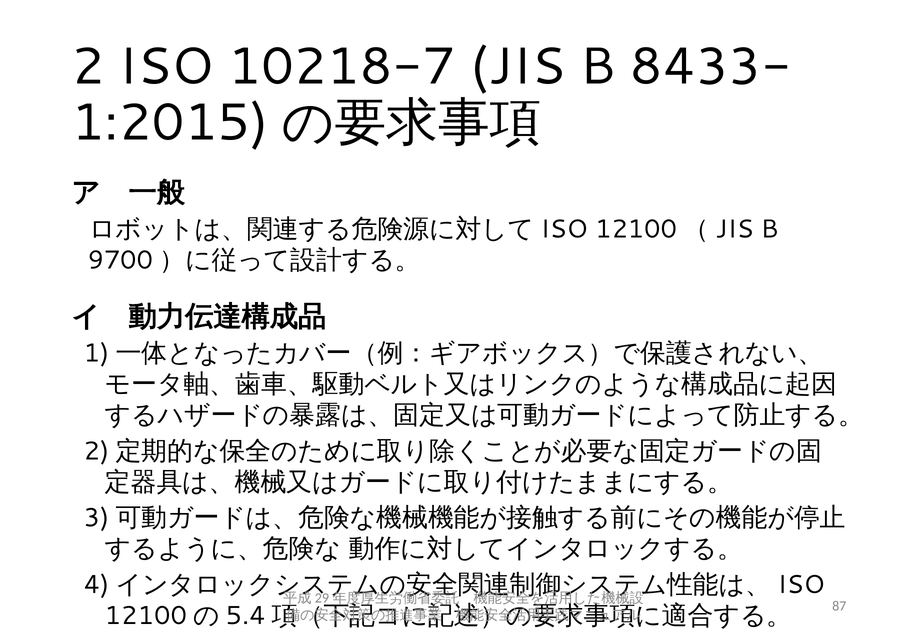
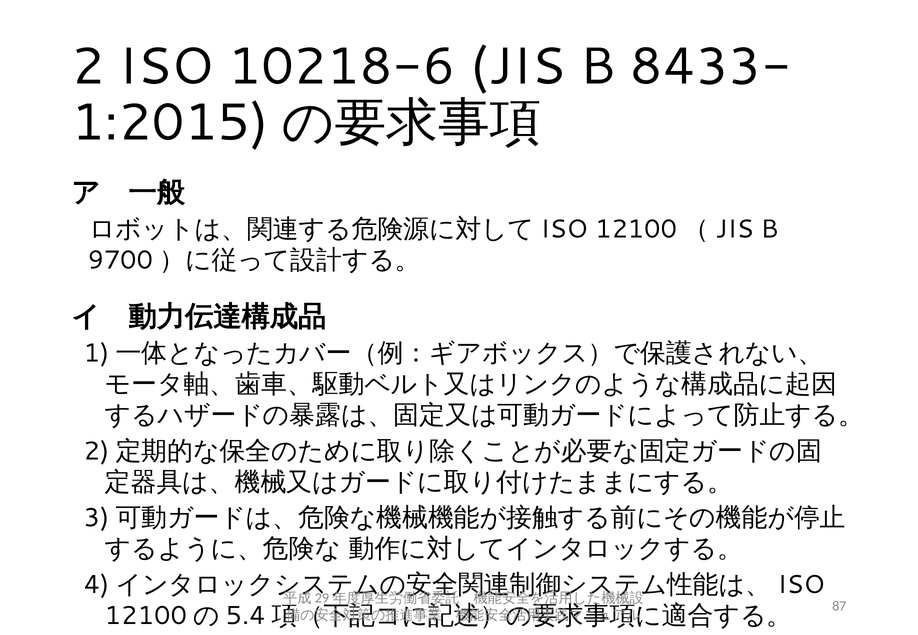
10218-7: 10218-7 -> 10218-6 (342, 67)
